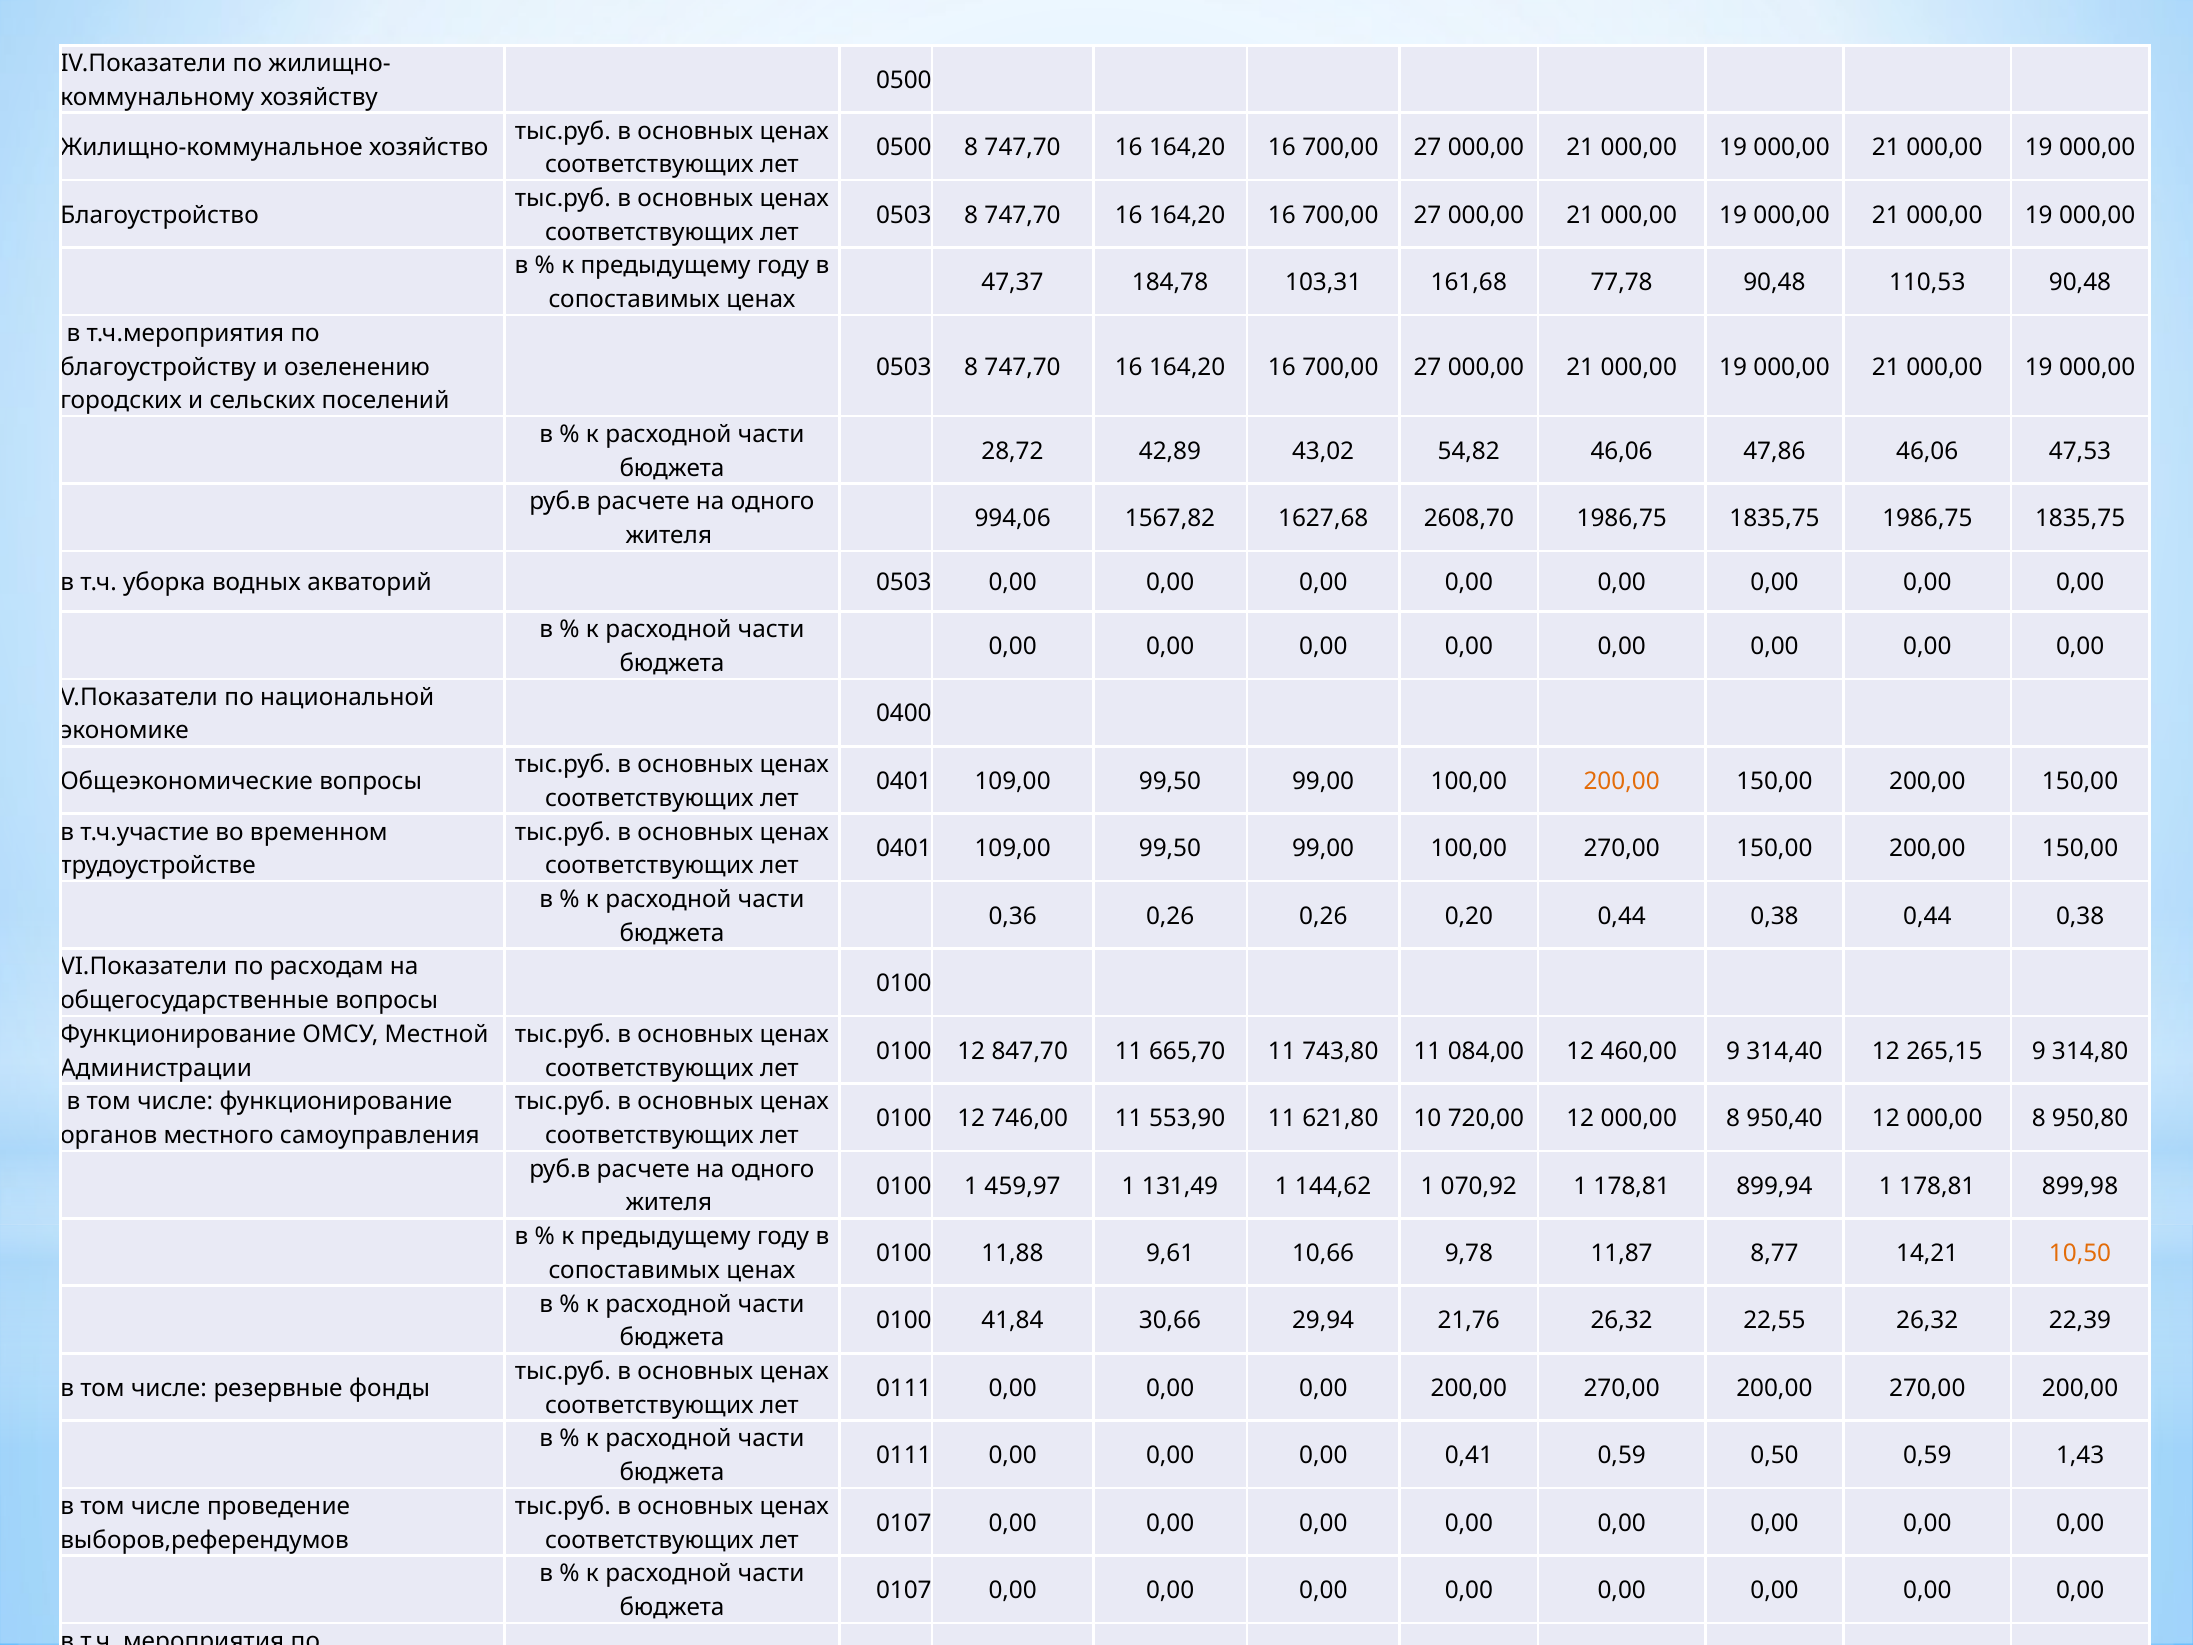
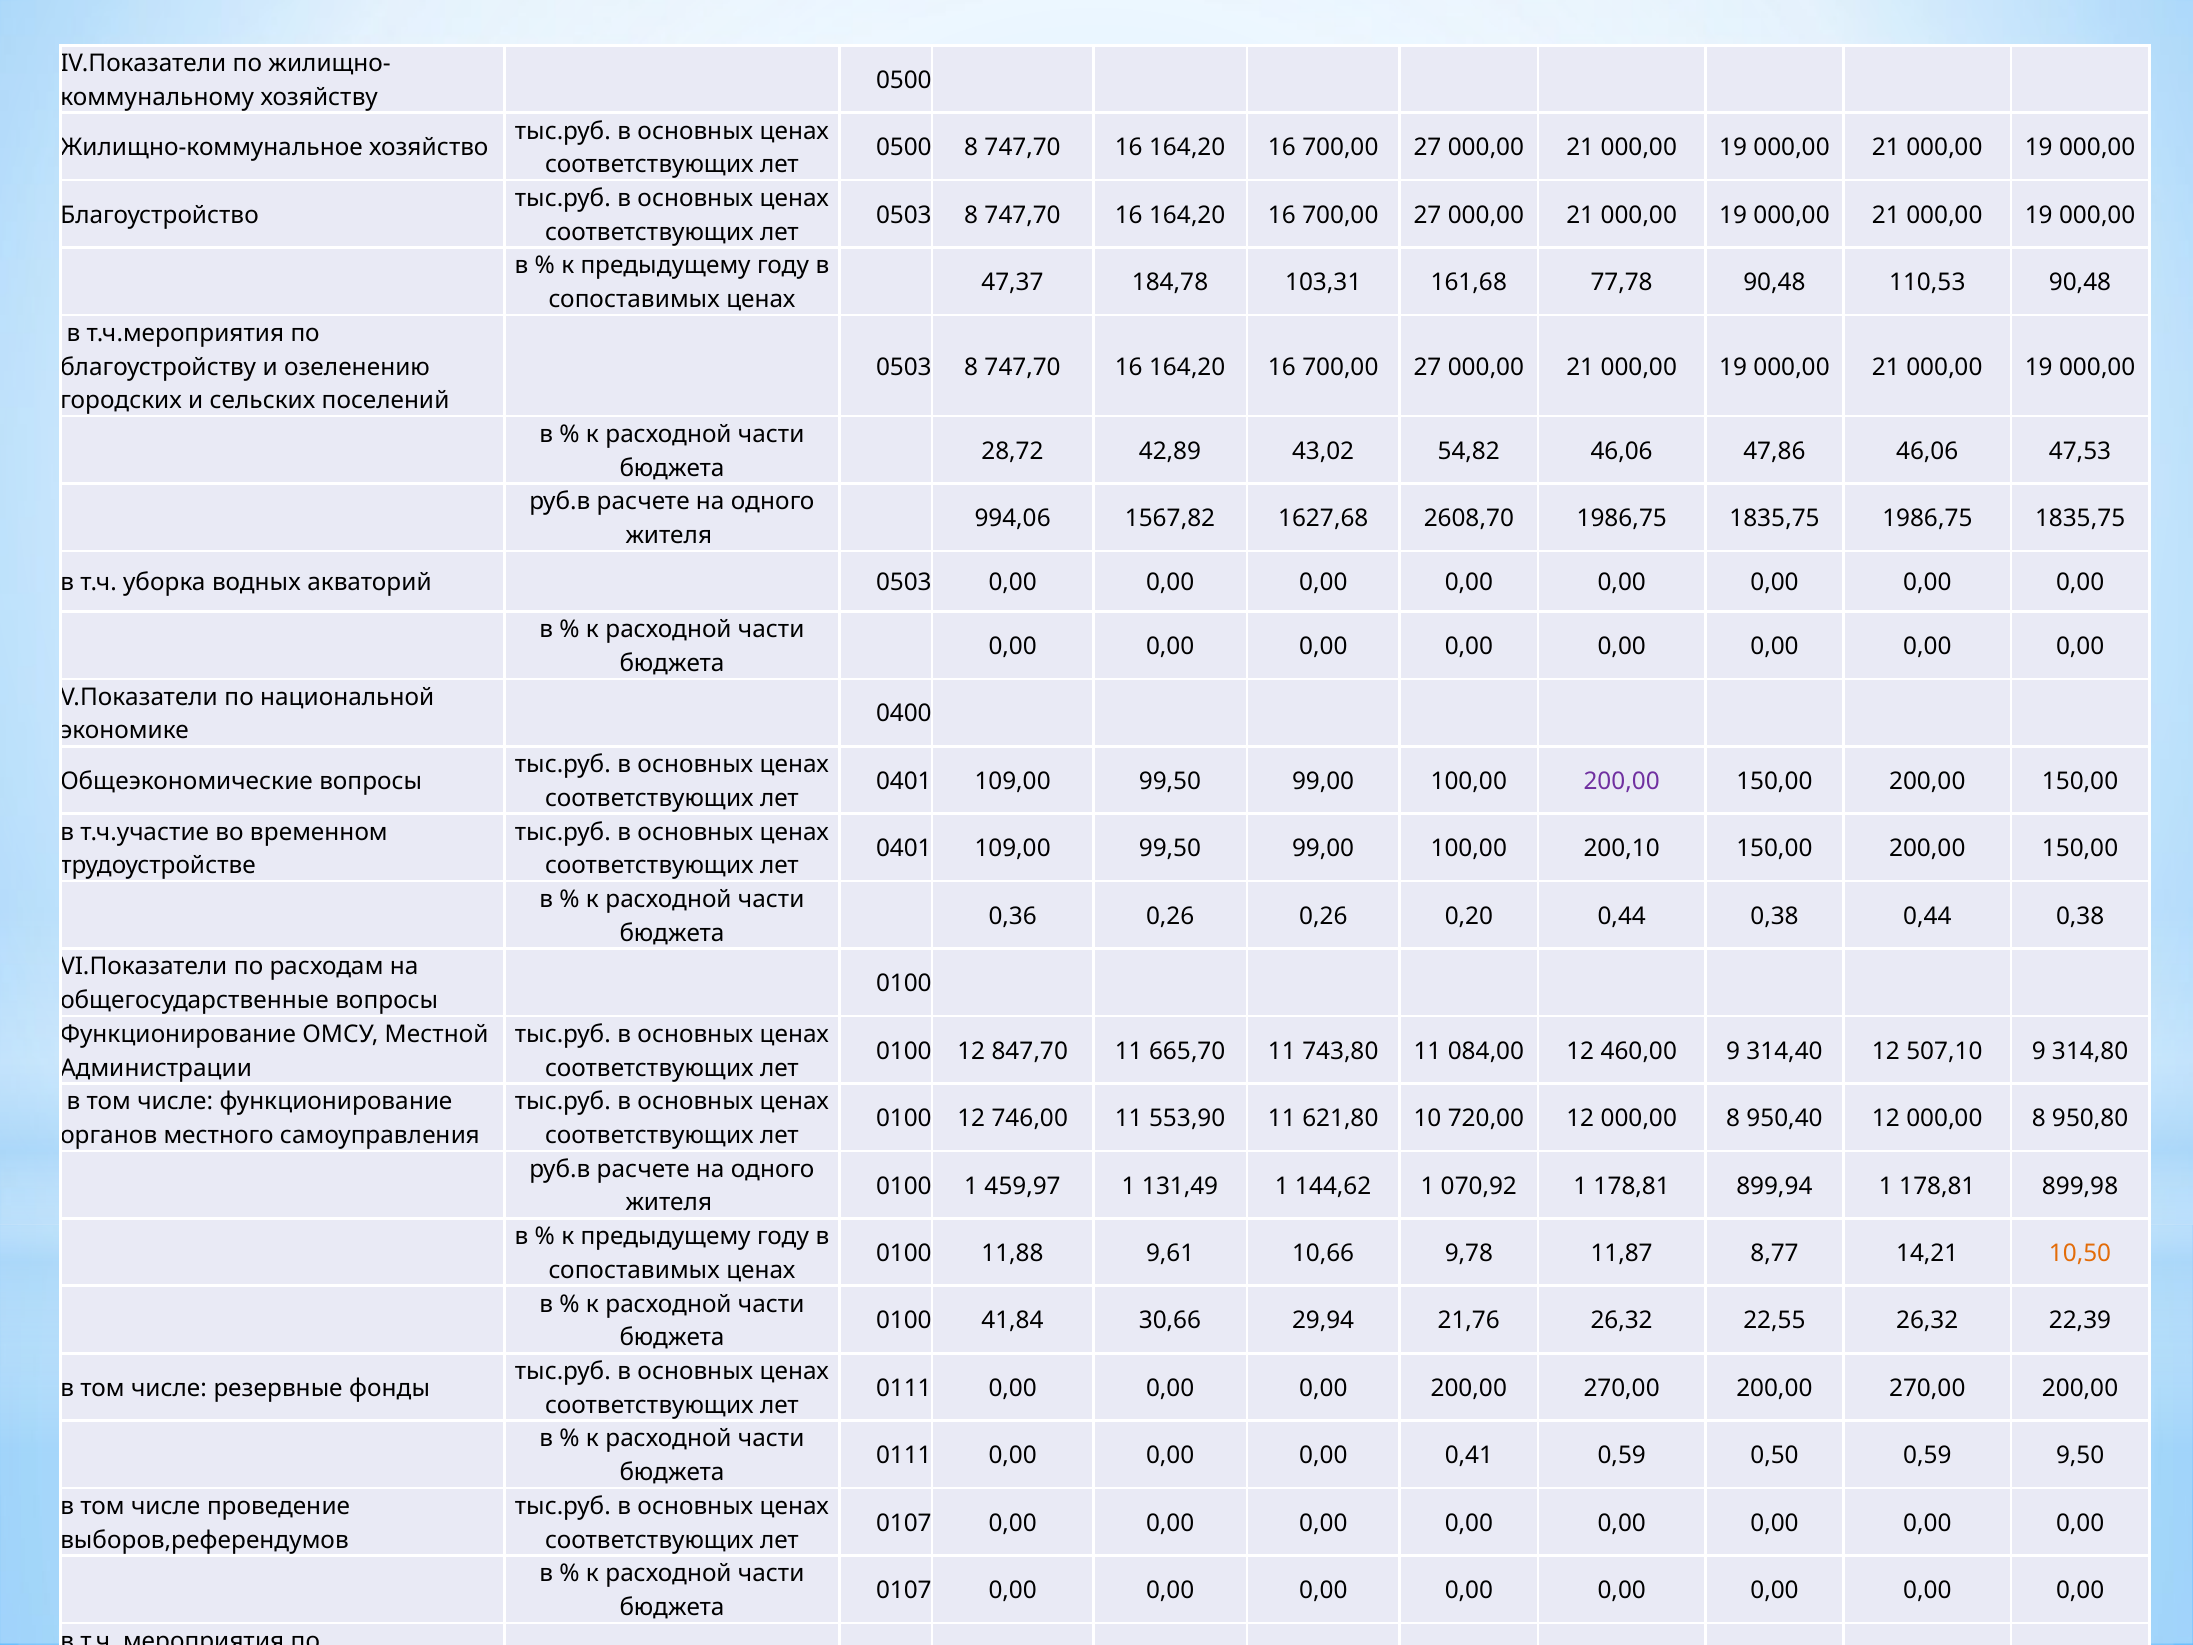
200,00 colour: orange -> purple (1622, 781)
100,00 270,00: 270,00 -> 200,10 (1622, 849)
265,15: 265,15 -> 507,10 (1944, 1051)
1,43: 1,43 -> 9,50 (2080, 1456)
